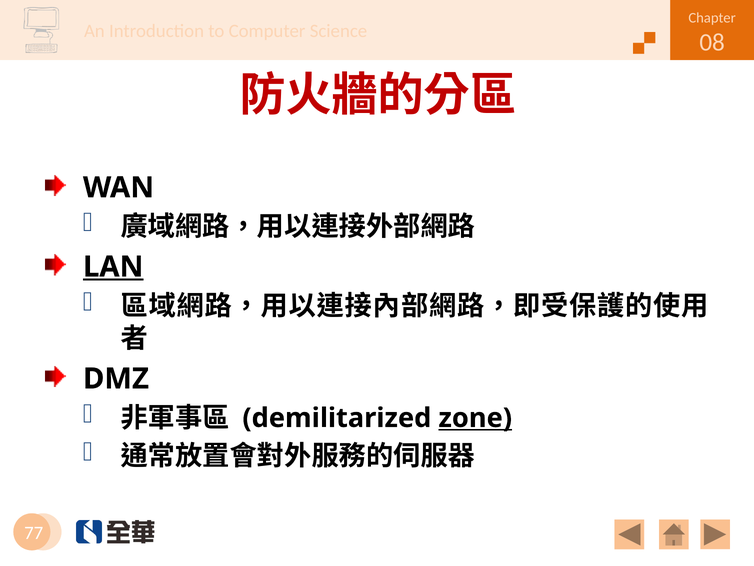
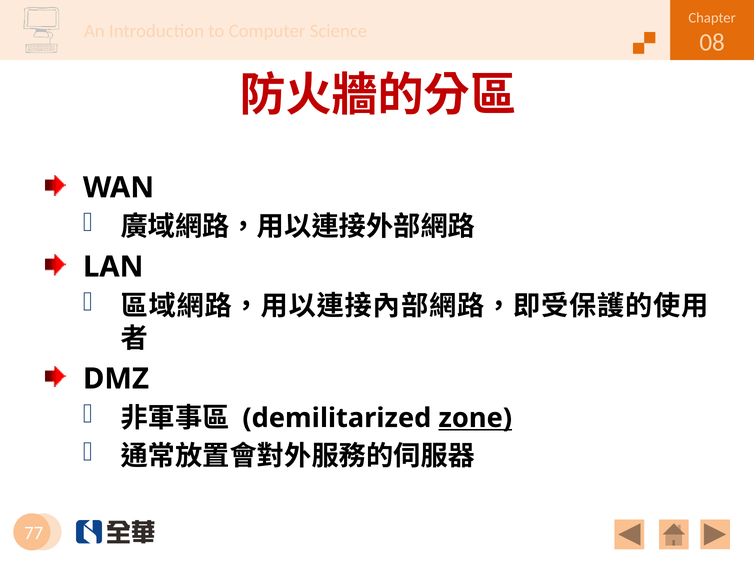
LAN underline: present -> none (113, 267)
